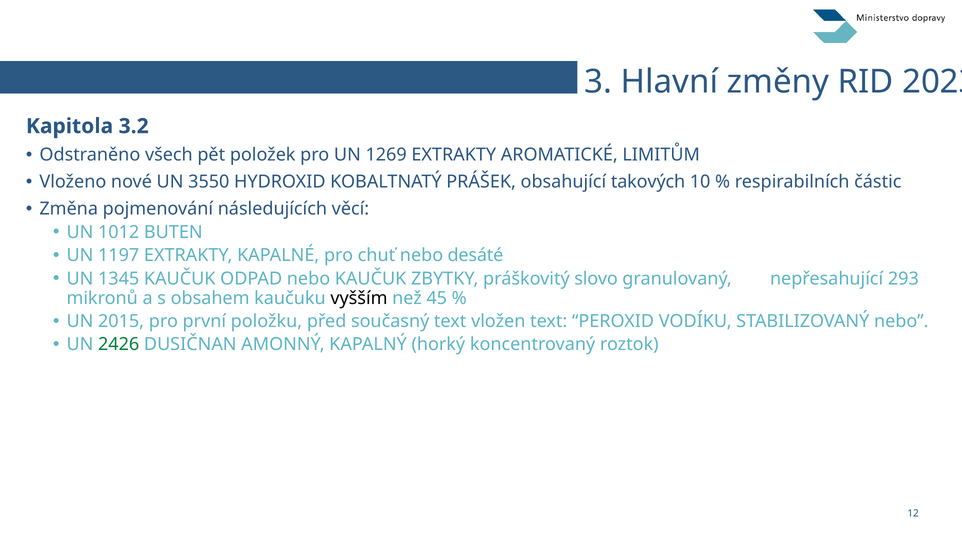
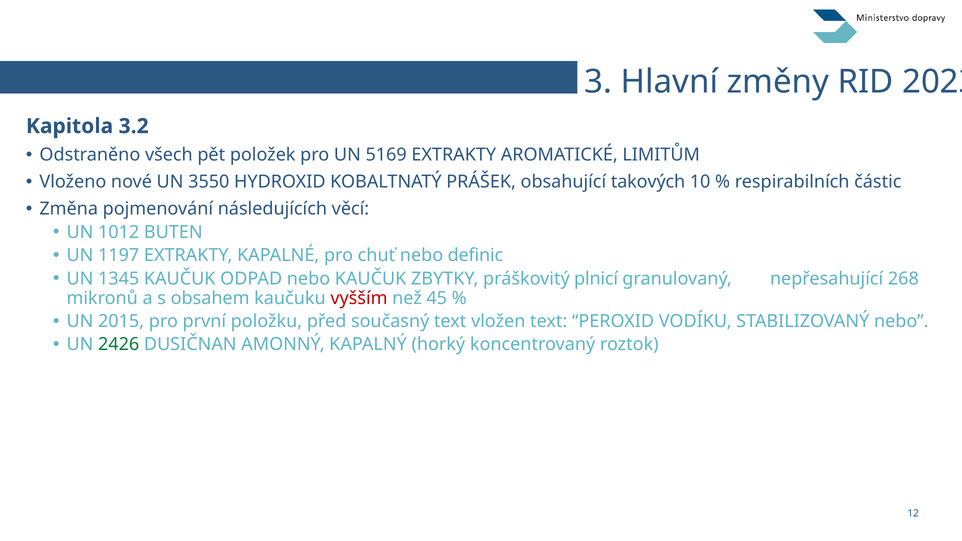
1269: 1269 -> 5169 (386, 155)
desáté: desáté -> definic (475, 255)
slovo: slovo -> plnicí (596, 279)
293: 293 -> 268 (903, 279)
vyšším colour: black -> red (359, 298)
